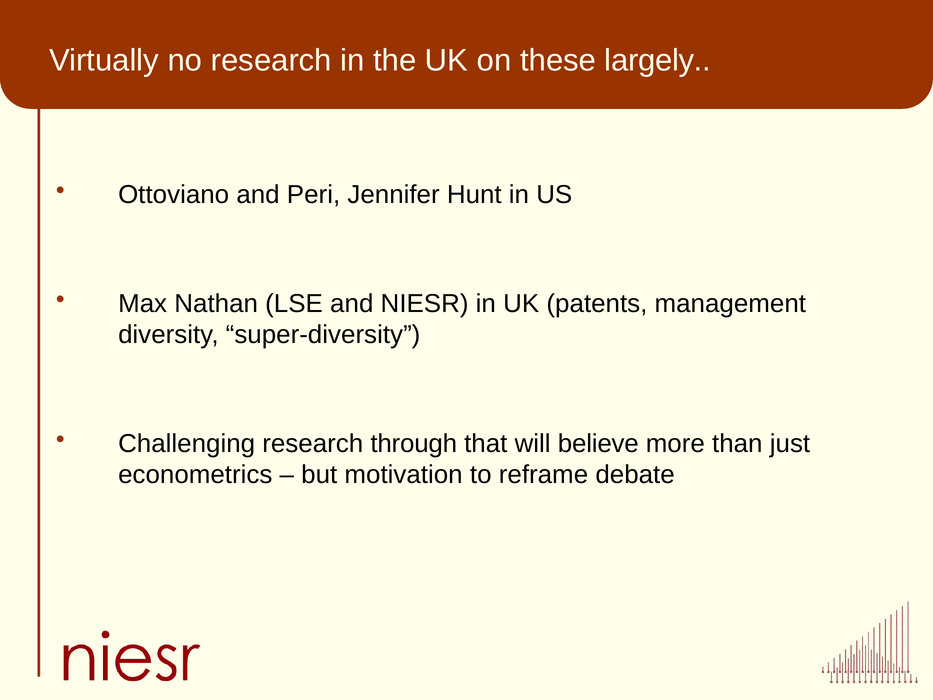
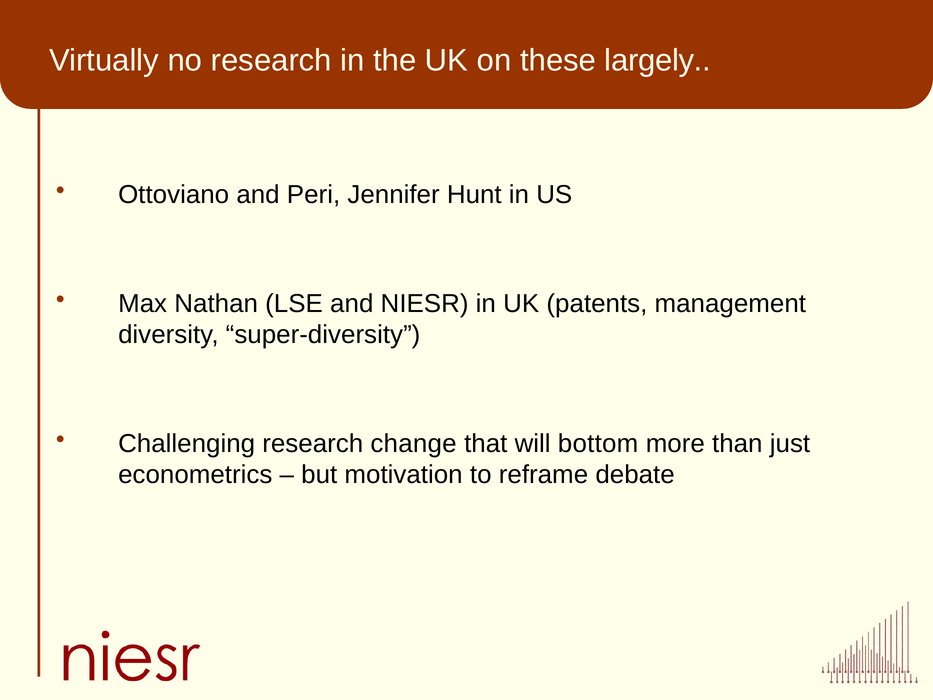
through: through -> change (414, 444)
believe: believe -> bottom (598, 444)
